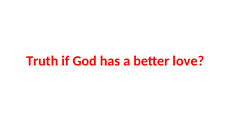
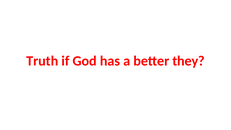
love: love -> they (189, 61)
